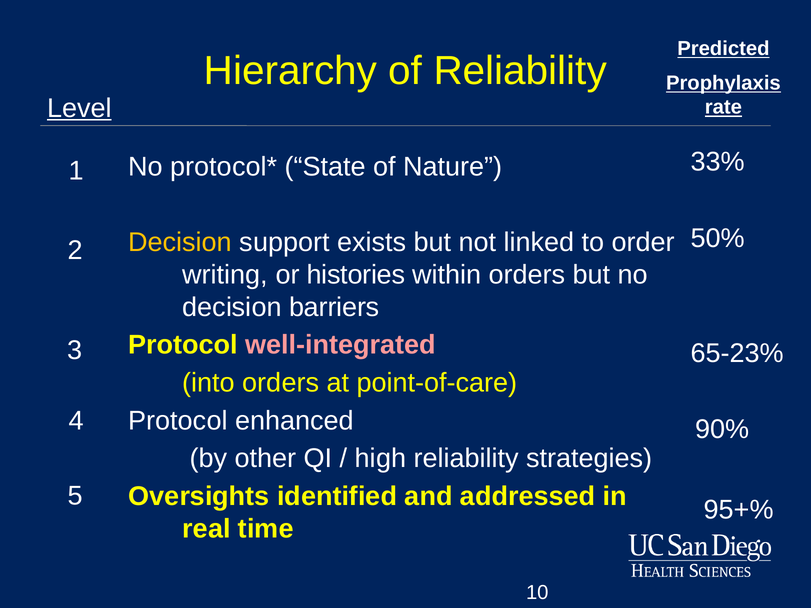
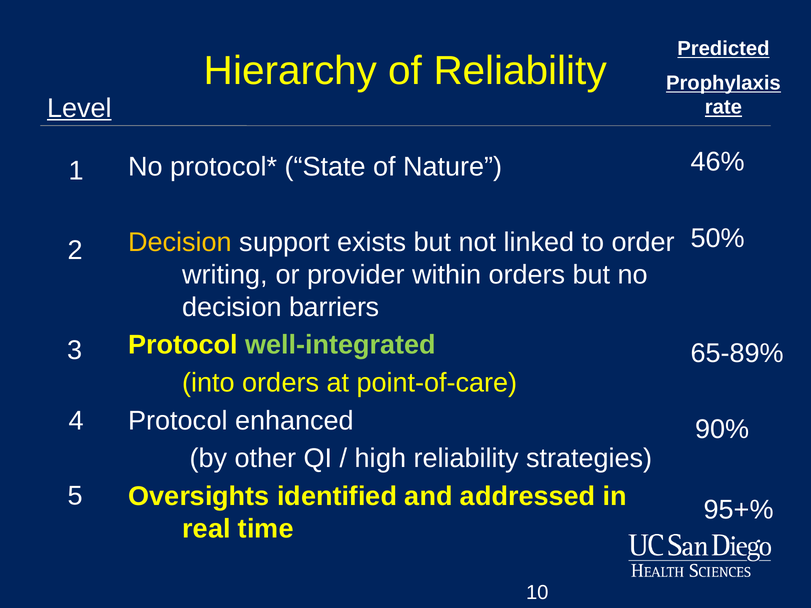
33%: 33% -> 46% (718, 162)
histories: histories -> provider (356, 275)
well-integrated colour: pink -> light green (341, 345)
65-23%: 65-23% -> 65-89% (737, 353)
